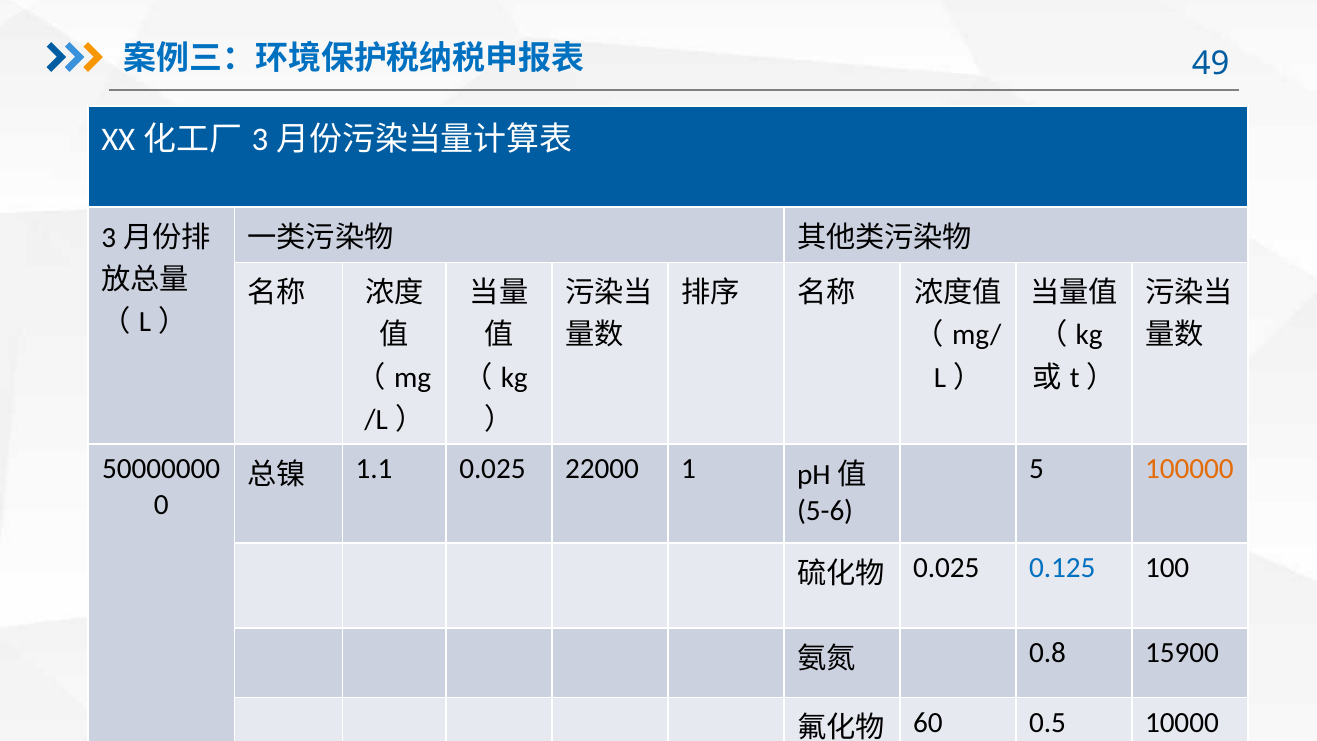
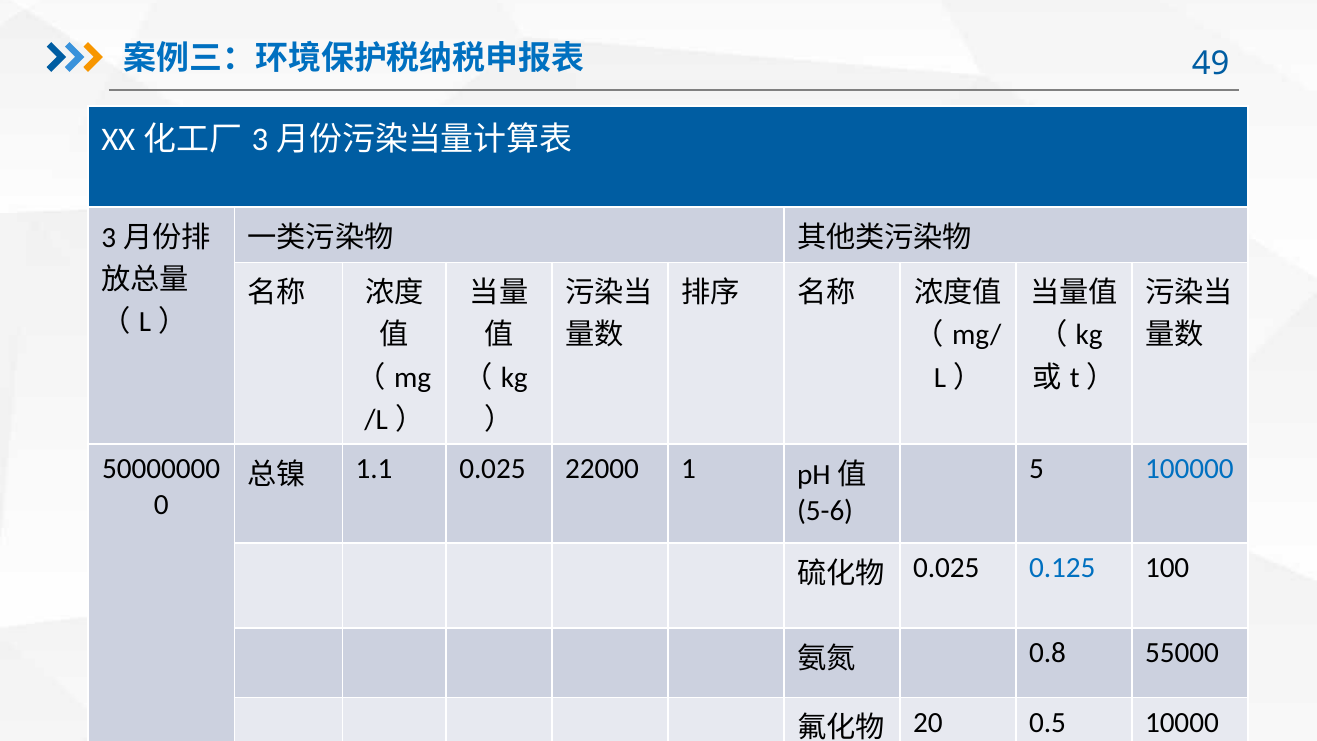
100000 colour: orange -> blue (1189, 469)
15900: 15900 -> 55000 (1182, 653)
60: 60 -> 20 (928, 722)
